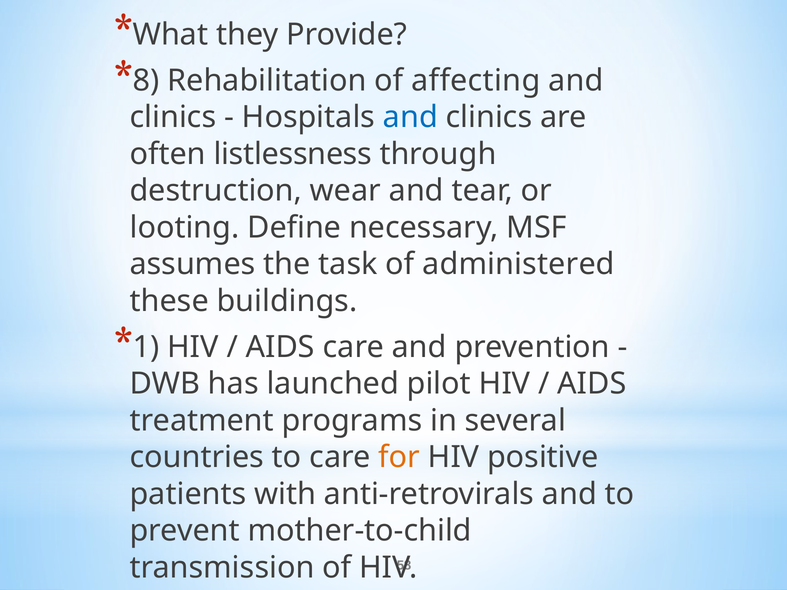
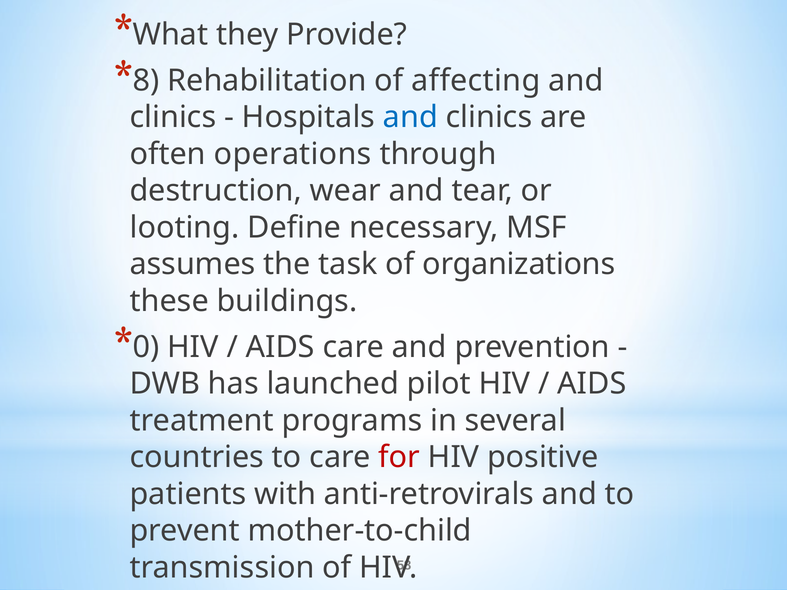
listlessness: listlessness -> operations (293, 154)
administered: administered -> organizations (519, 264)
1: 1 -> 0 (146, 347)
for colour: orange -> red (399, 458)
